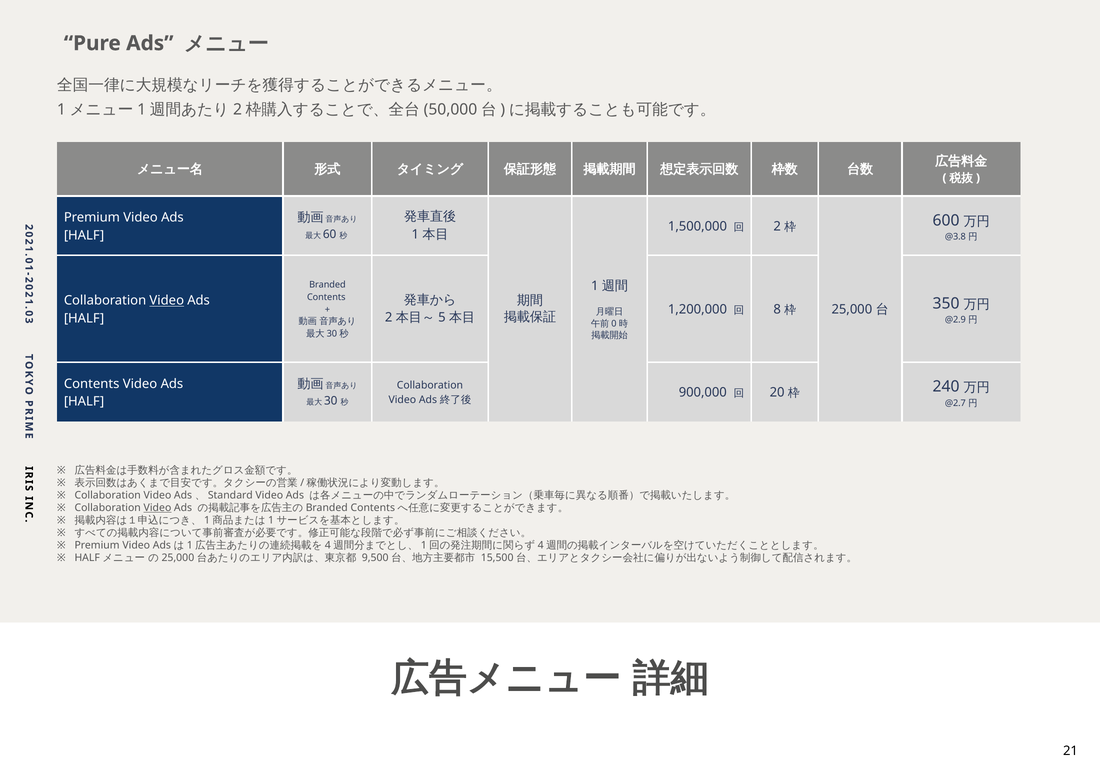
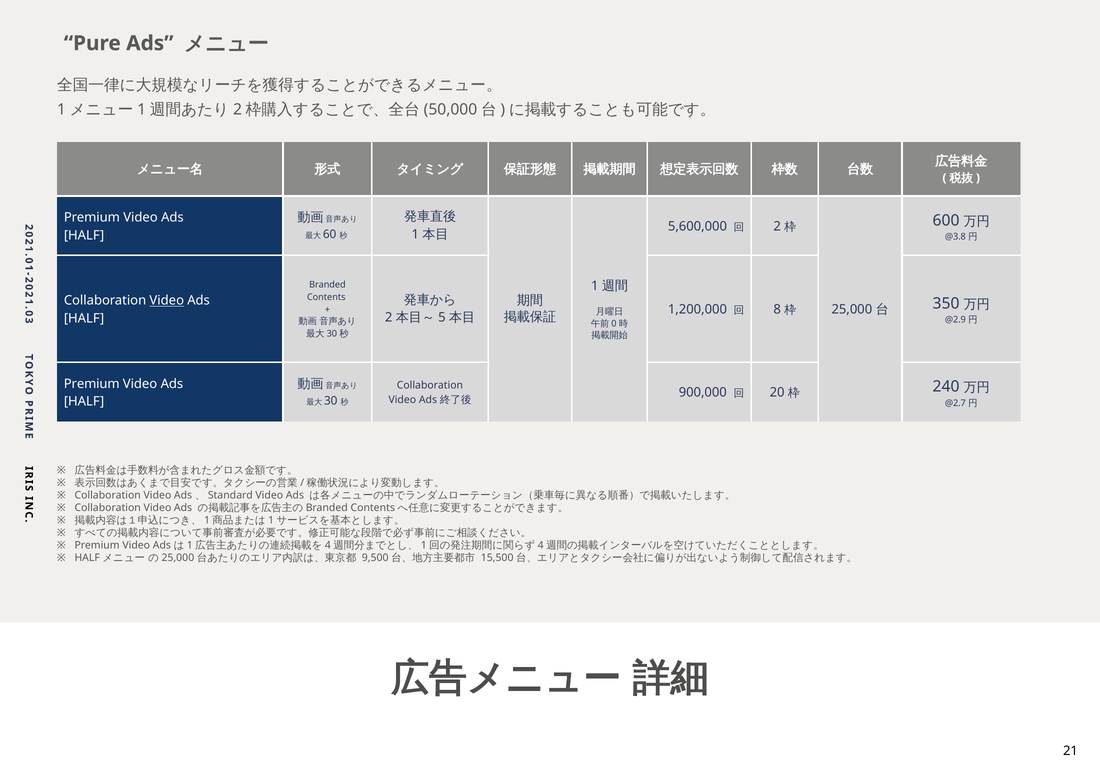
1,500,000: 1,500,000 -> 5,600,000 (697, 226)
Contents: Contents -> Premium (92, 384)
Video underline: present -> none (157, 508)
